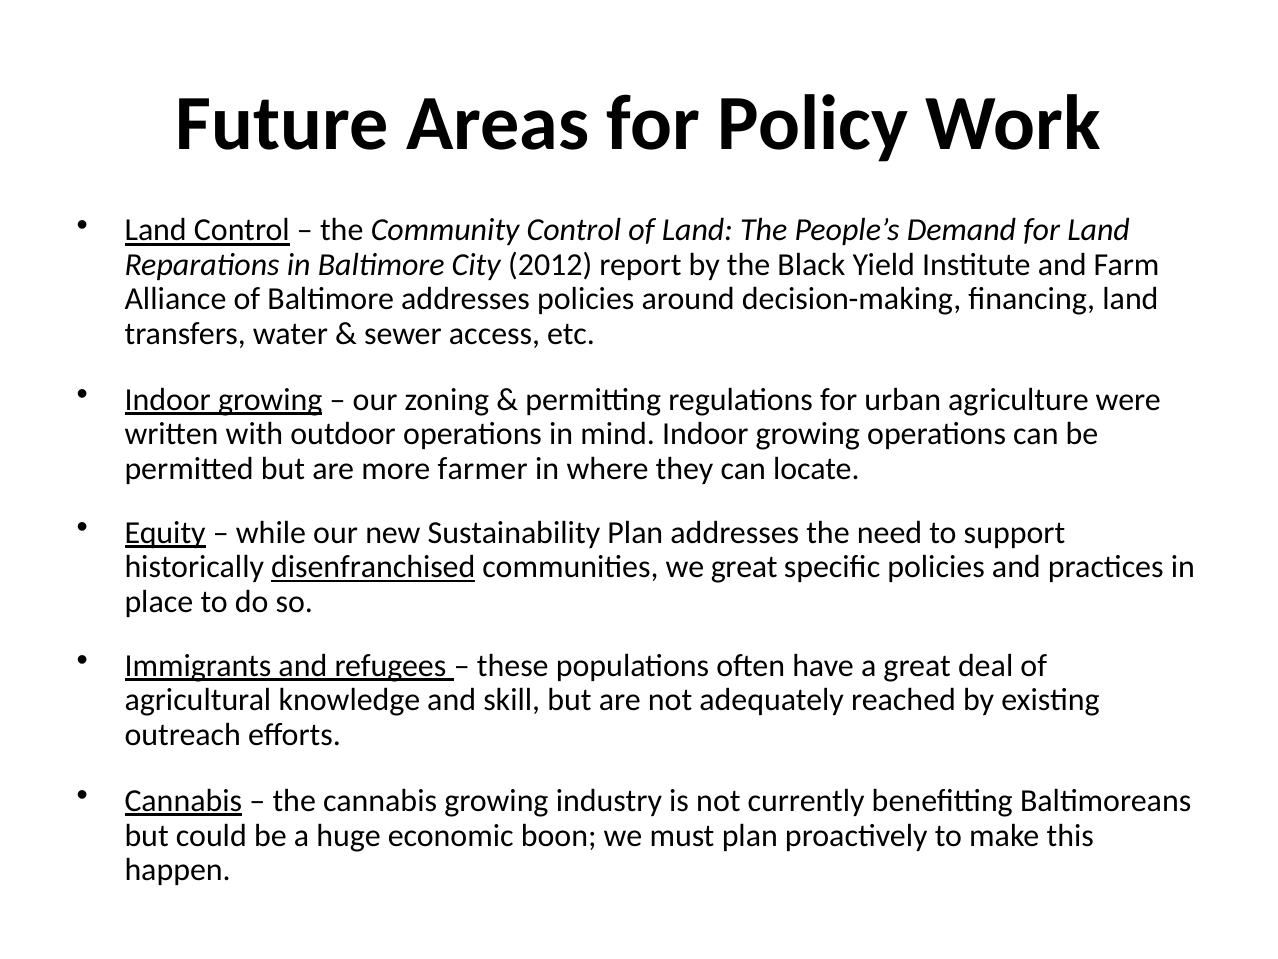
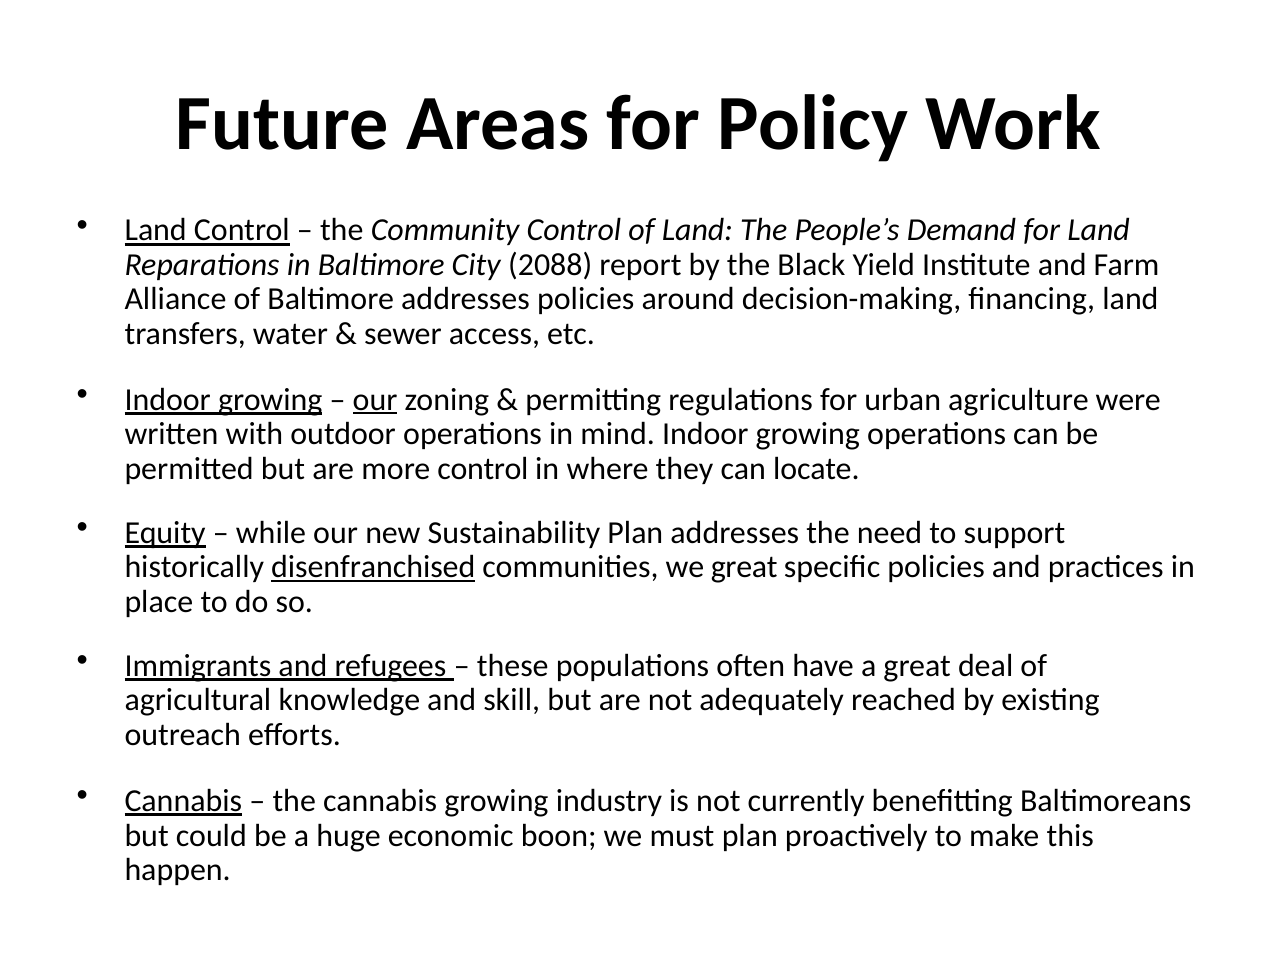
2012: 2012 -> 2088 (550, 265)
our underline: none -> present (375, 399)
more farmer: farmer -> control (483, 468)
